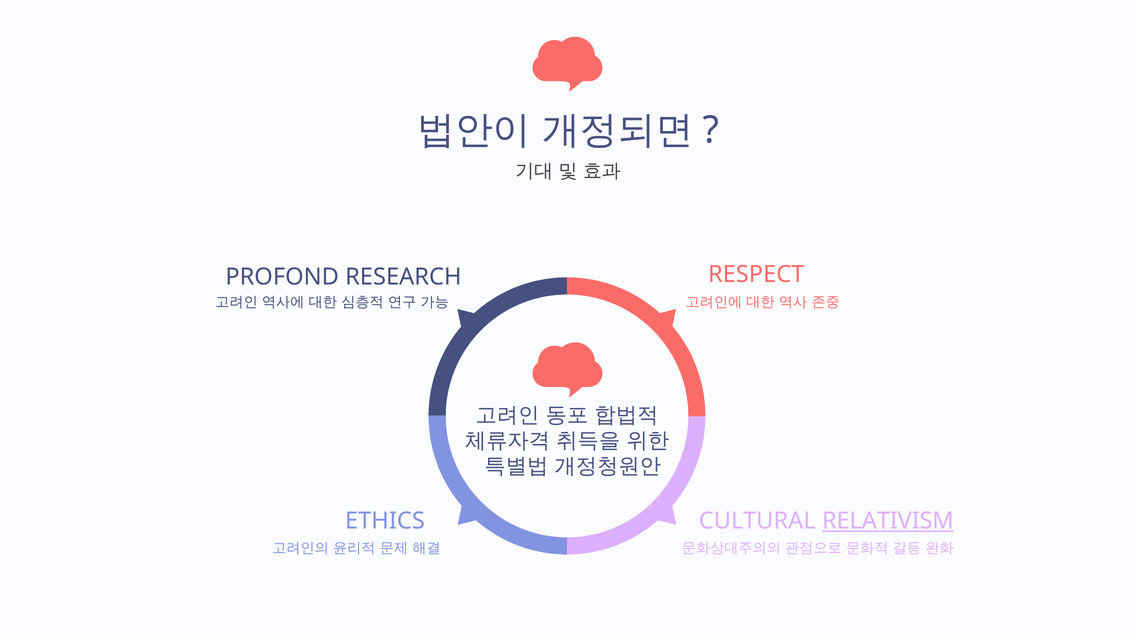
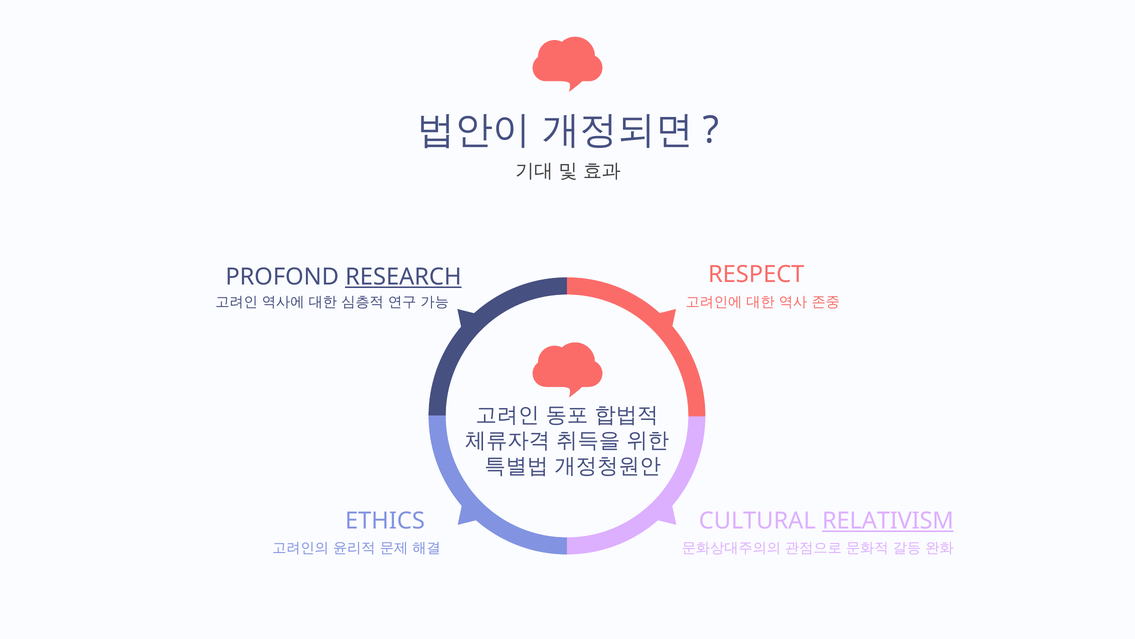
RESEARCH underline: none -> present (403, 277)
